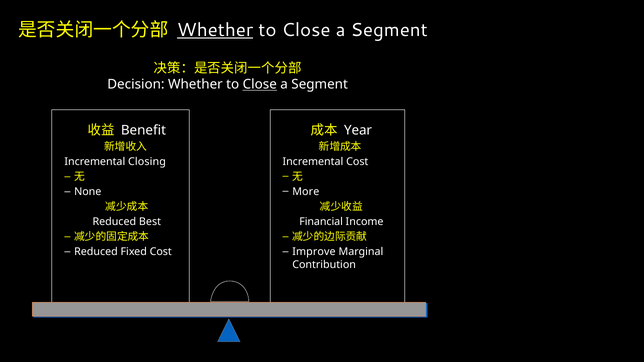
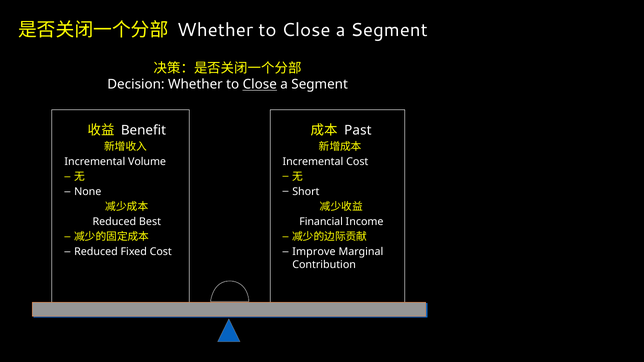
Whether underline: present -> none (215, 30)
Year: Year -> Past (358, 130)
Closing: Closing -> Volume (147, 162)
More: More -> Short (306, 192)
